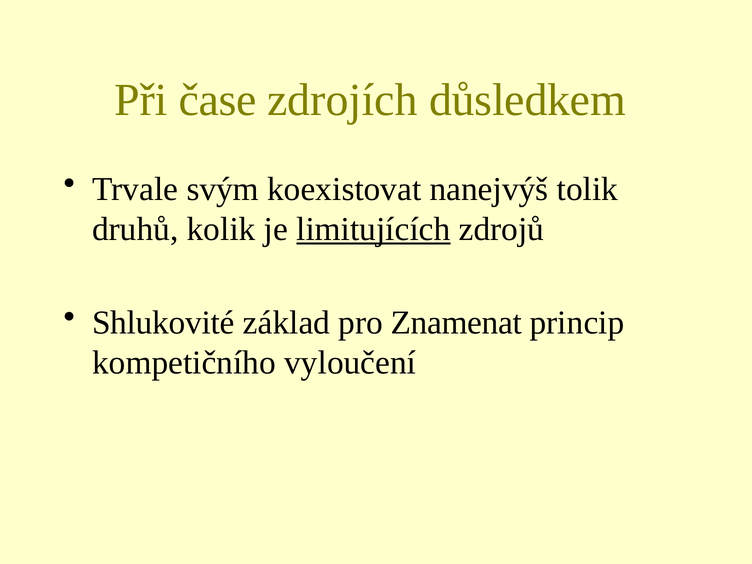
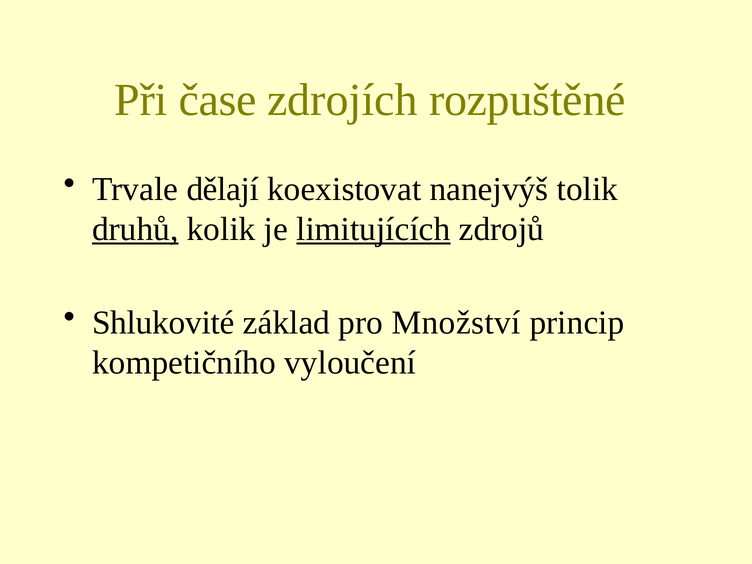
důsledkem: důsledkem -> rozpuštěné (527, 100)
svým: svým -> dělají (223, 189)
druhů underline: none -> present (135, 229)
Znamenat: Znamenat -> Množství (456, 323)
